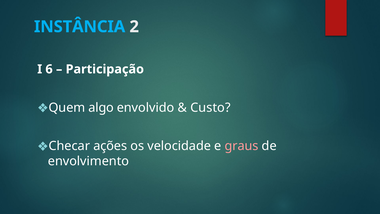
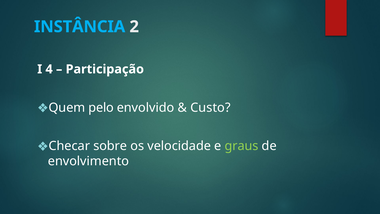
6: 6 -> 4 (49, 69)
algo: algo -> pelo (101, 107)
ações: ações -> sobre (110, 146)
graus colour: pink -> light green (242, 146)
